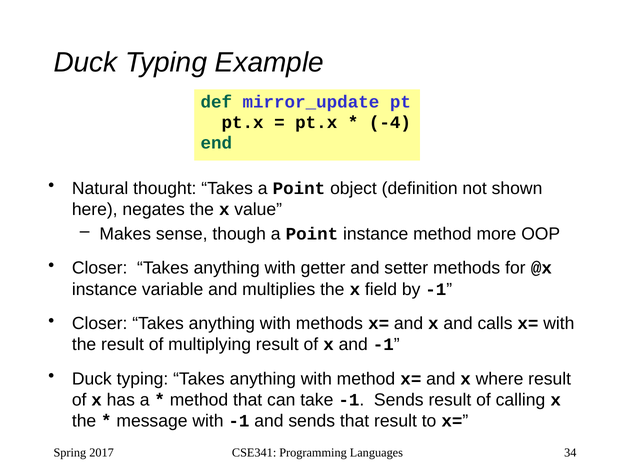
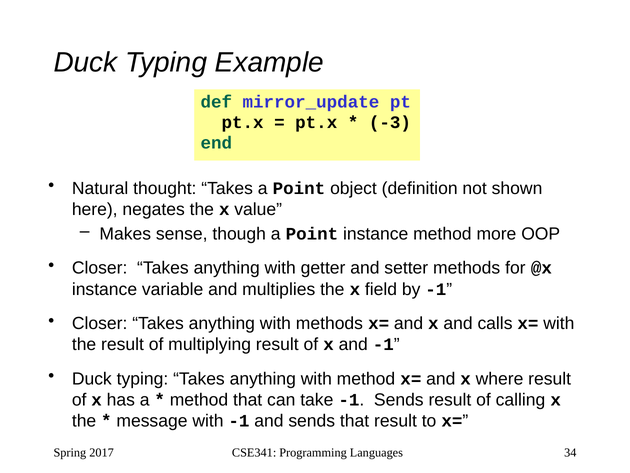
-4: -4 -> -3 (390, 122)
